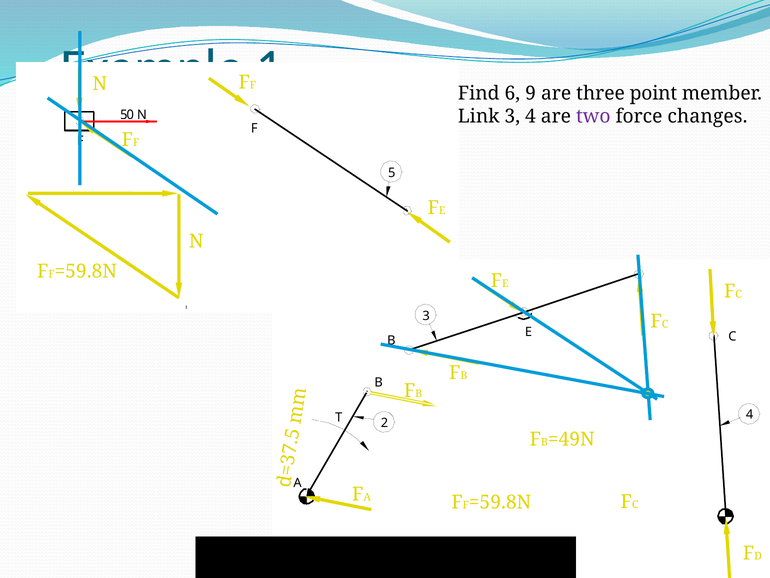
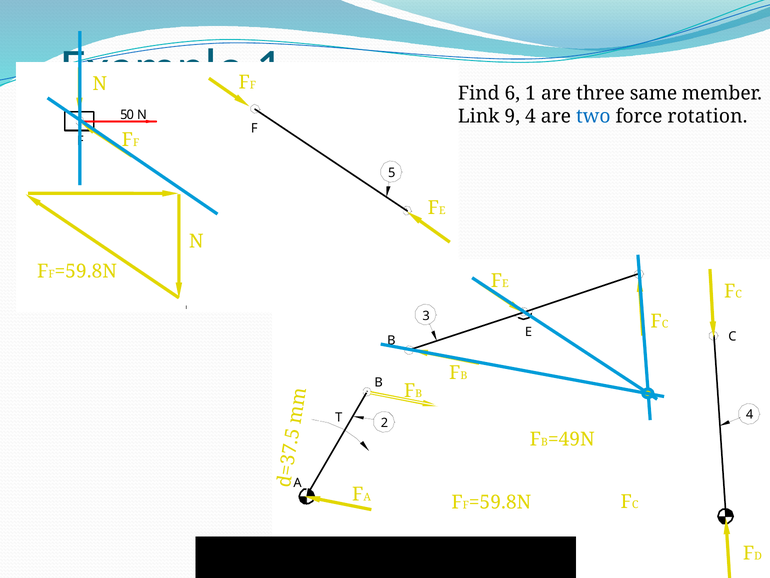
6 9: 9 -> 1 (531, 93)
point: point -> same (653, 93)
Link 3: 3 -> 9 (512, 116)
two colour: purple -> blue (593, 116)
changes: changes -> rotation (707, 116)
